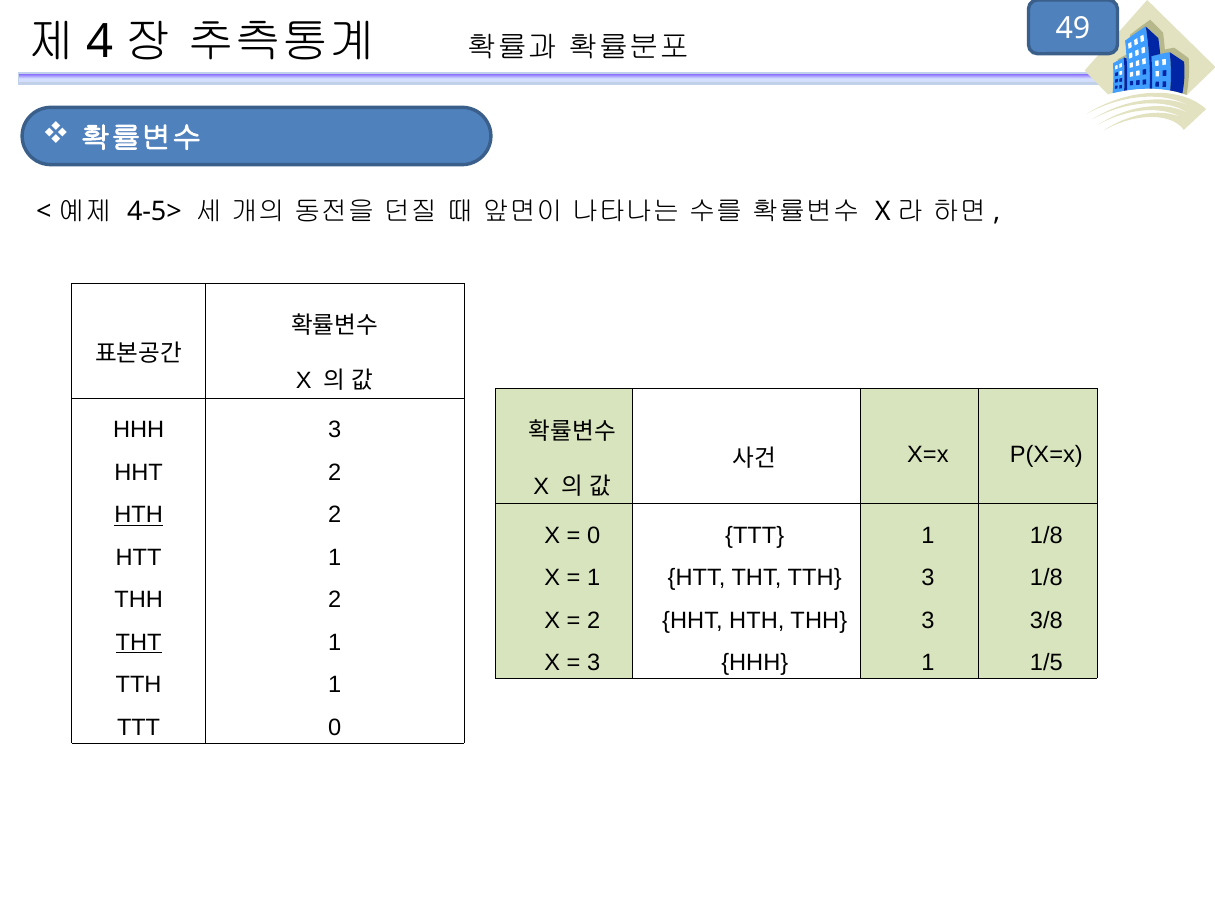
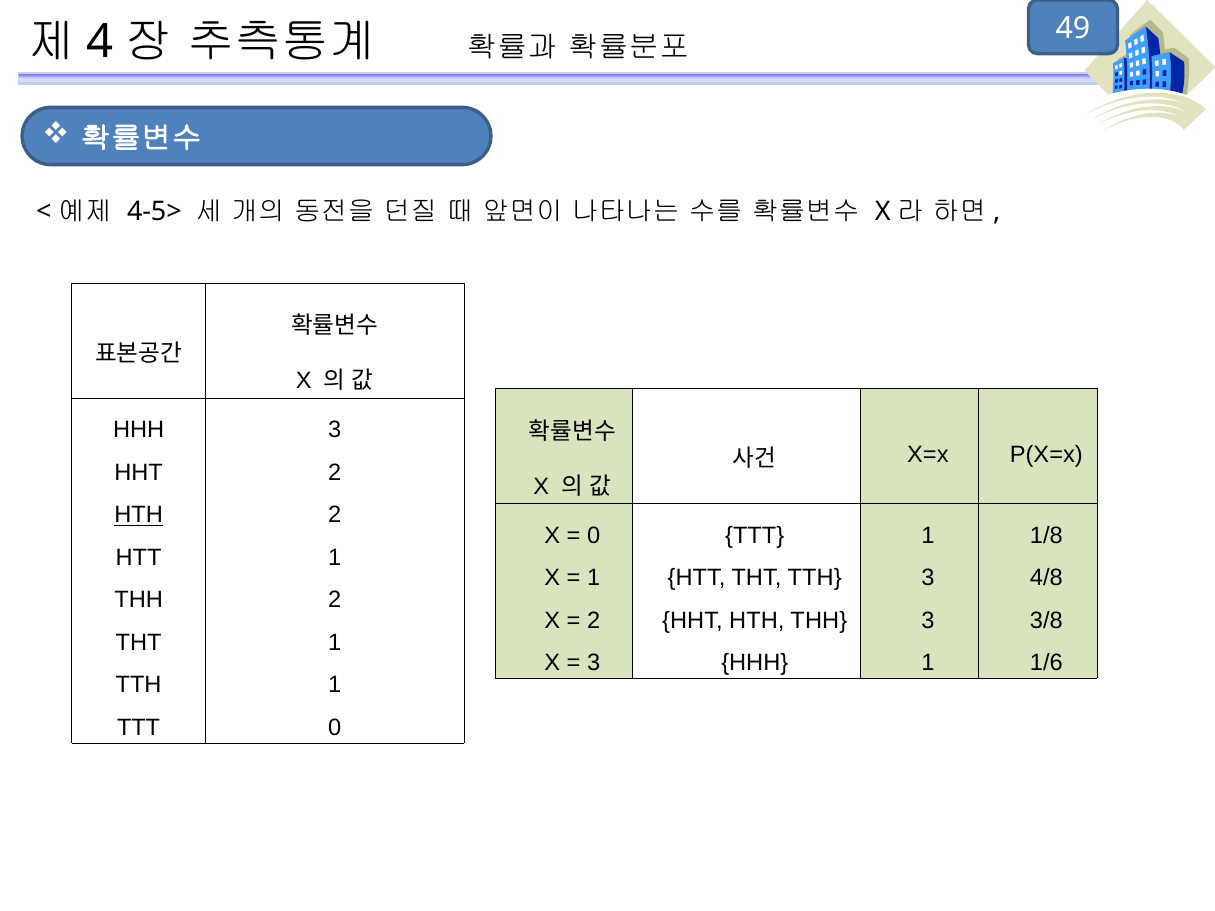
1/8: 1/8 -> 4/8 (1046, 578)
THT underline: present -> none (139, 643)
1/5: 1/5 -> 1/6 (1046, 663)
